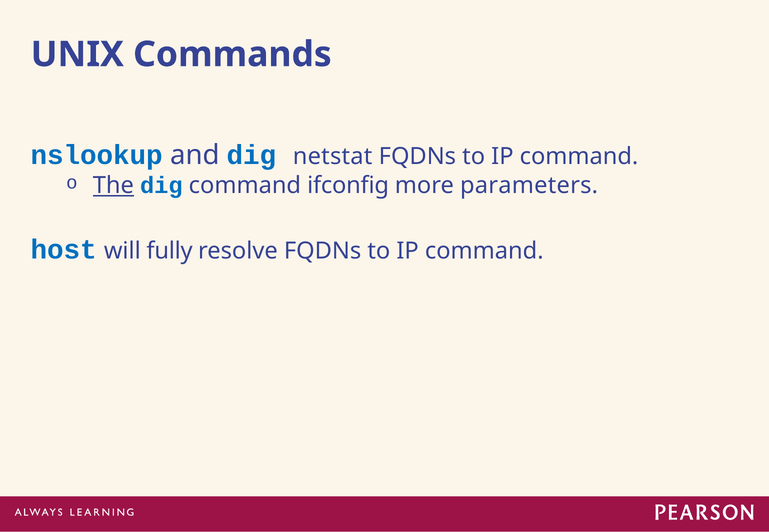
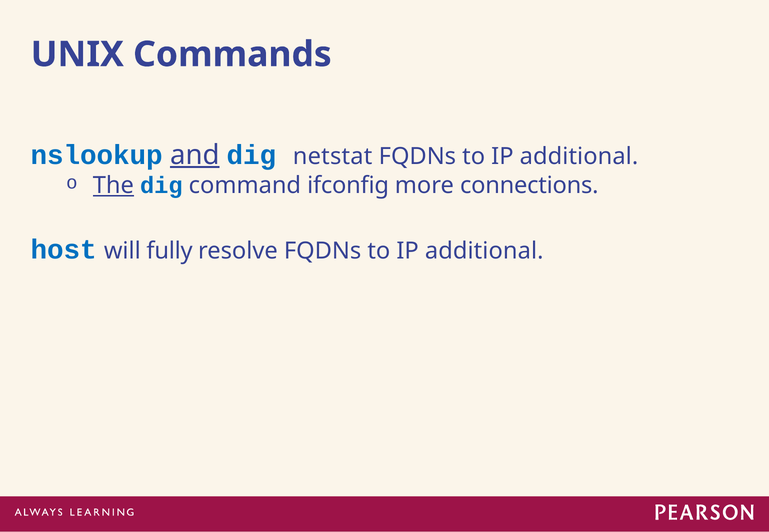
and underline: none -> present (195, 155)
command: command -> additional (579, 157)
parameters: parameters -> connections (529, 186)
command: command -> additional (484, 251)
